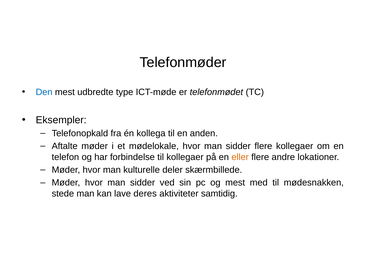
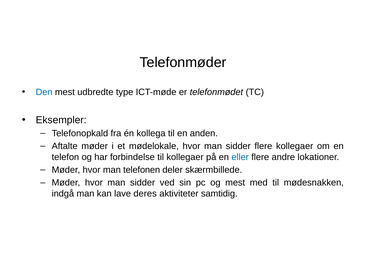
eller colour: orange -> blue (240, 157)
kulturelle: kulturelle -> telefonen (142, 170)
stede: stede -> indgå (63, 194)
